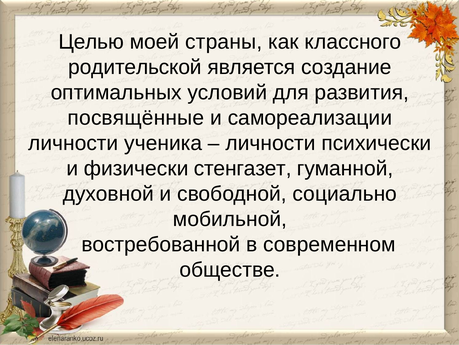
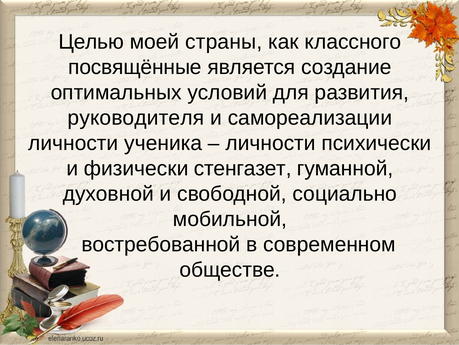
родительской: родительской -> посвящённые (135, 67)
посвящённые: посвящённые -> руководителя (136, 118)
